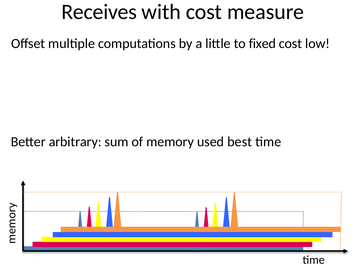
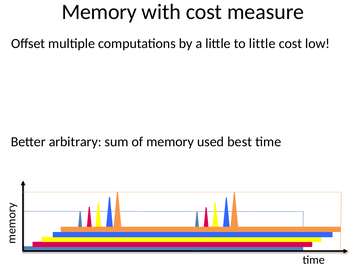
Receives: Receives -> Memory (99, 12)
to fixed: fixed -> little (262, 43)
